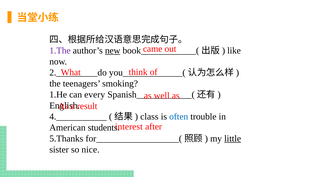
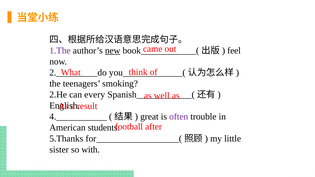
like: like -> feel (234, 51)
1.He: 1.He -> 2.He (58, 95)
class: class -> great (149, 117)
often colour: blue -> purple (179, 117)
interest: interest -> football (129, 127)
little underline: present -> none (233, 139)
nice: nice -> with (91, 150)
